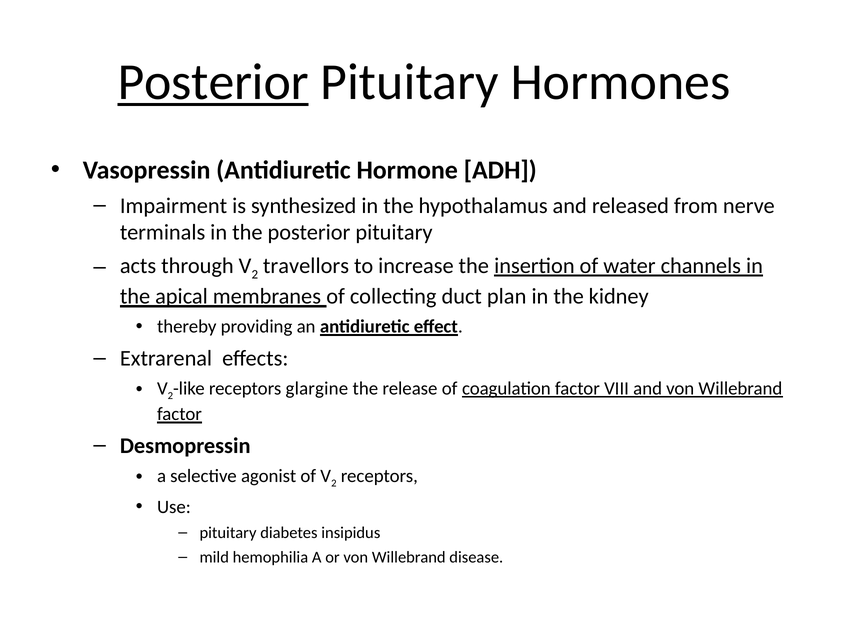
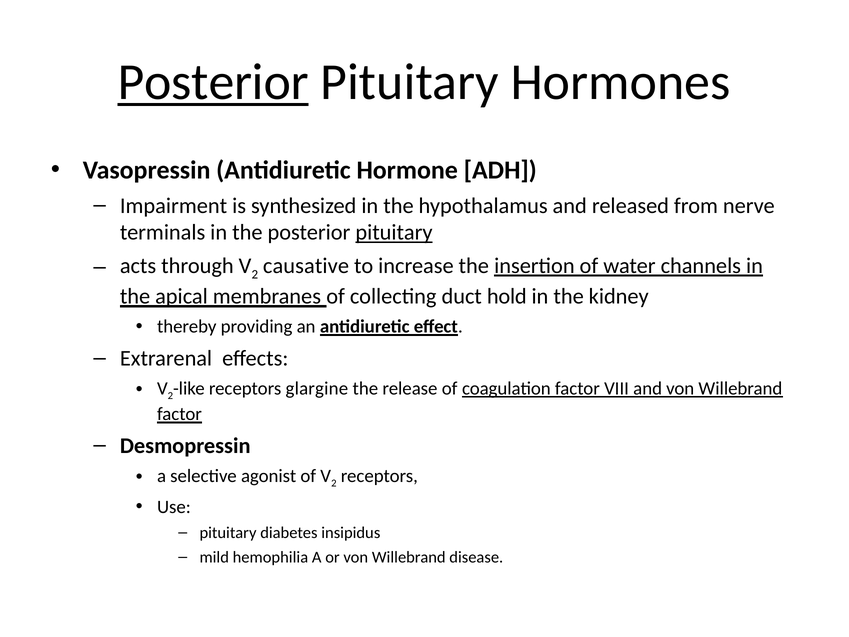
pituitary underline: none -> present (394, 232)
travellors: travellors -> causative (306, 266)
plan: plan -> hold (507, 296)
